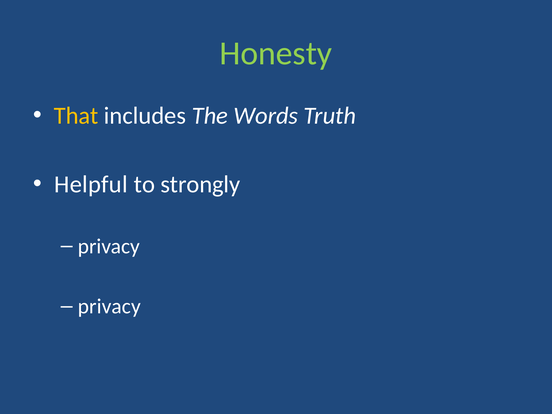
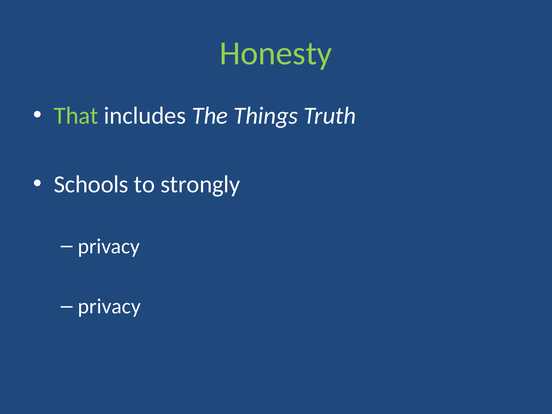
That colour: yellow -> light green (76, 116)
Words: Words -> Things (266, 116)
Helpful: Helpful -> Schools (91, 185)
